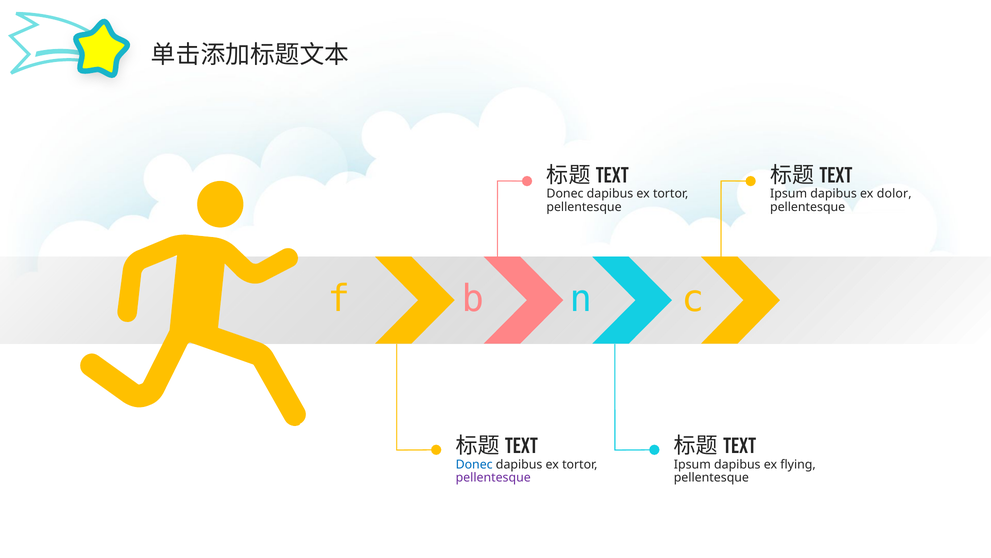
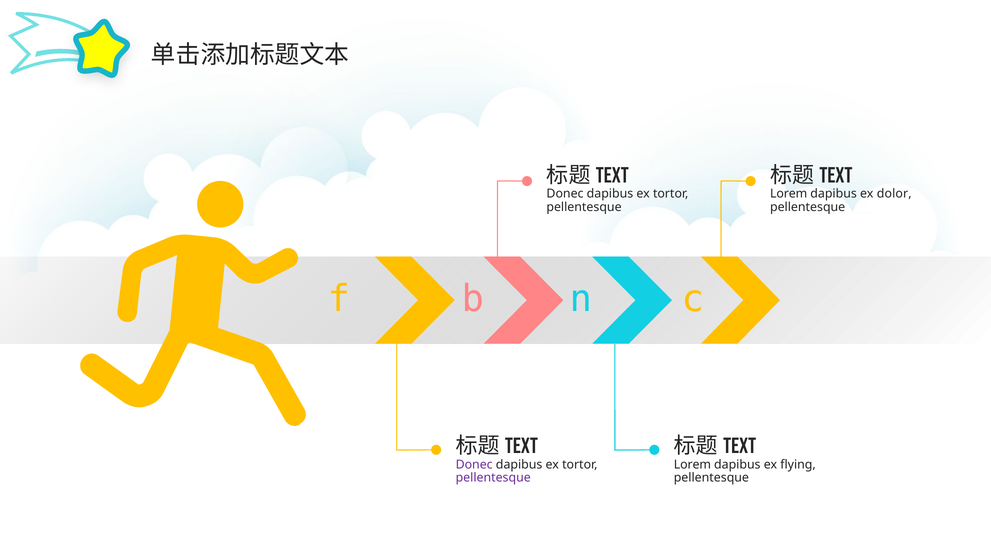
Ipsum: Ipsum -> Lorem (789, 194)
Donec colour: blue -> purple (474, 464)
Ipsum: Ipsum -> Lorem (692, 464)
